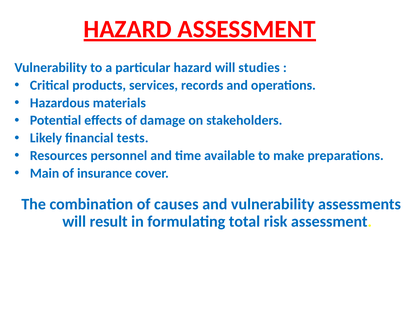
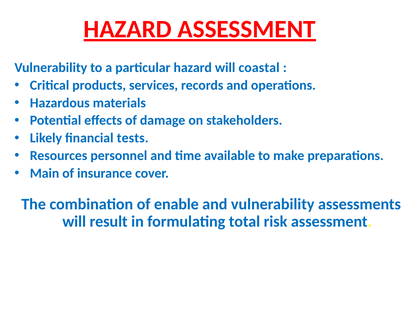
studies: studies -> coastal (259, 68)
causes: causes -> enable (176, 204)
